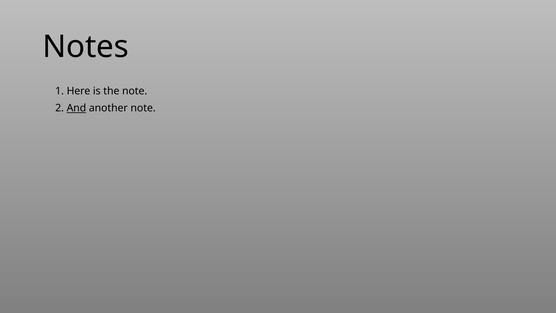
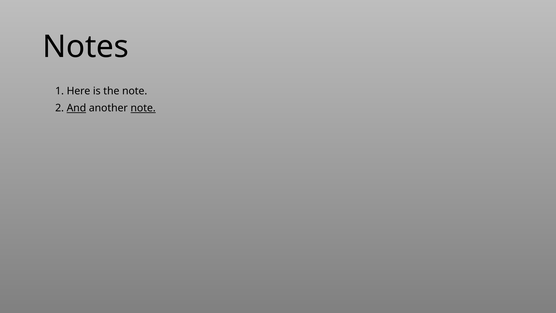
note underline: none -> present (143, 108)
